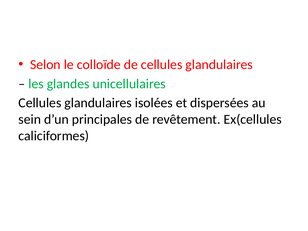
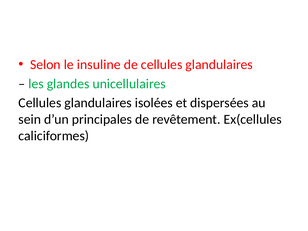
colloïde: colloïde -> insuline (99, 65)
